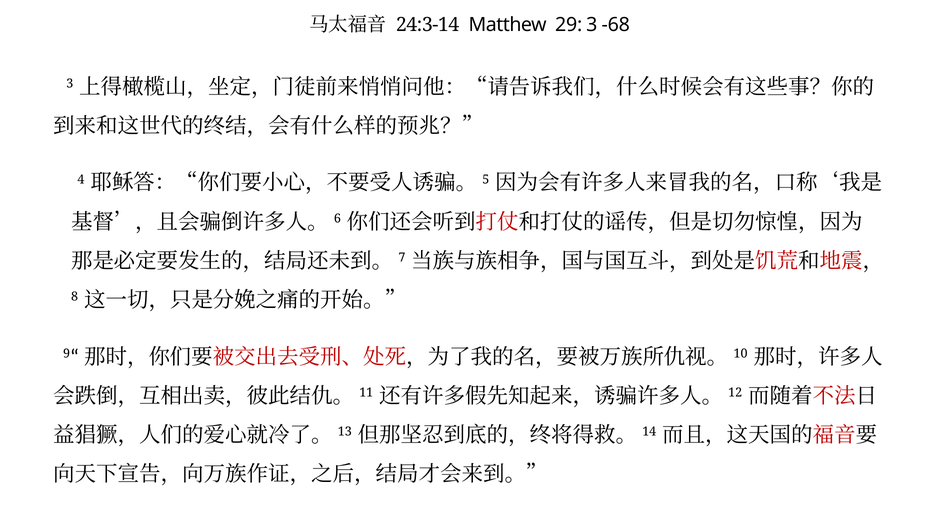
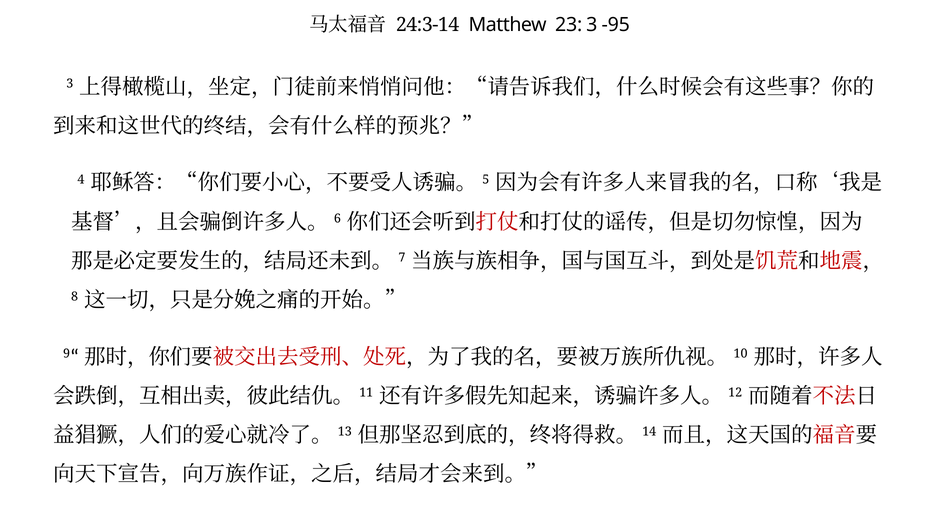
29: 29 -> 23 (569, 25)
-68: -68 -> -95 (616, 25)
